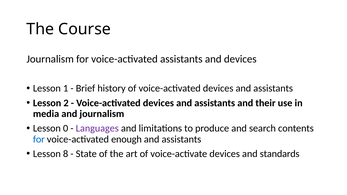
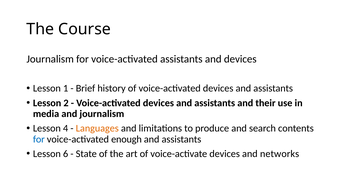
0: 0 -> 4 (66, 128)
Languages colour: purple -> orange (97, 128)
8: 8 -> 6 (66, 154)
standards: standards -> networks (280, 154)
